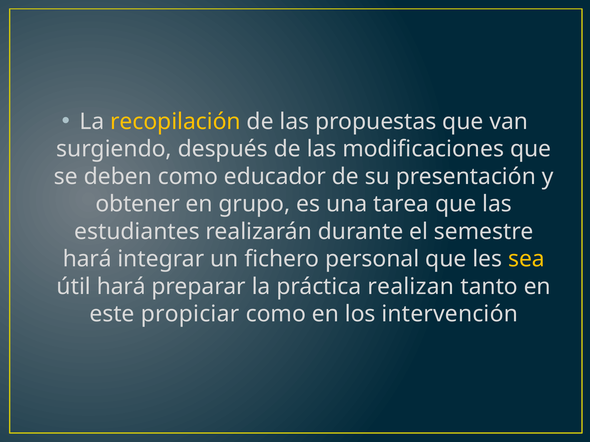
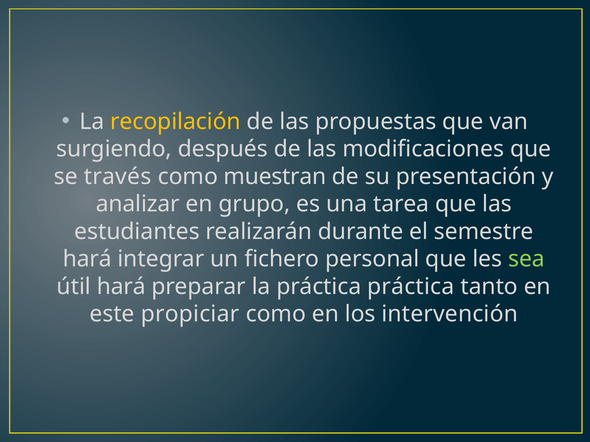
deben: deben -> través (118, 177)
educador: educador -> muestran (275, 177)
obtener: obtener -> analizar (138, 204)
sea colour: yellow -> light green (526, 259)
práctica realizan: realizan -> práctica (411, 287)
